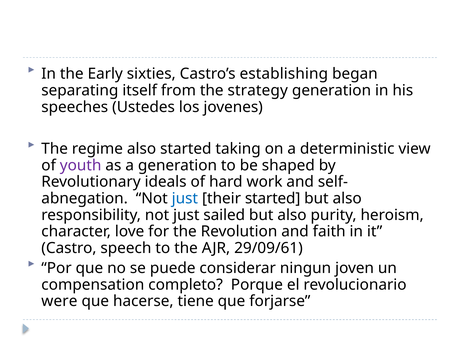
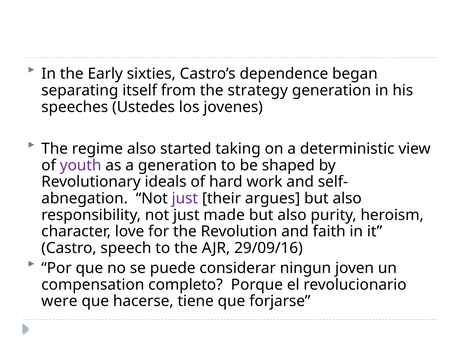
establishing: establishing -> dependence (284, 74)
just colour: blue -> purple (185, 198)
their started: started -> argues (273, 198)
sailed: sailed -> made (224, 215)
29/09/61: 29/09/61 -> 29/09/16 (268, 248)
